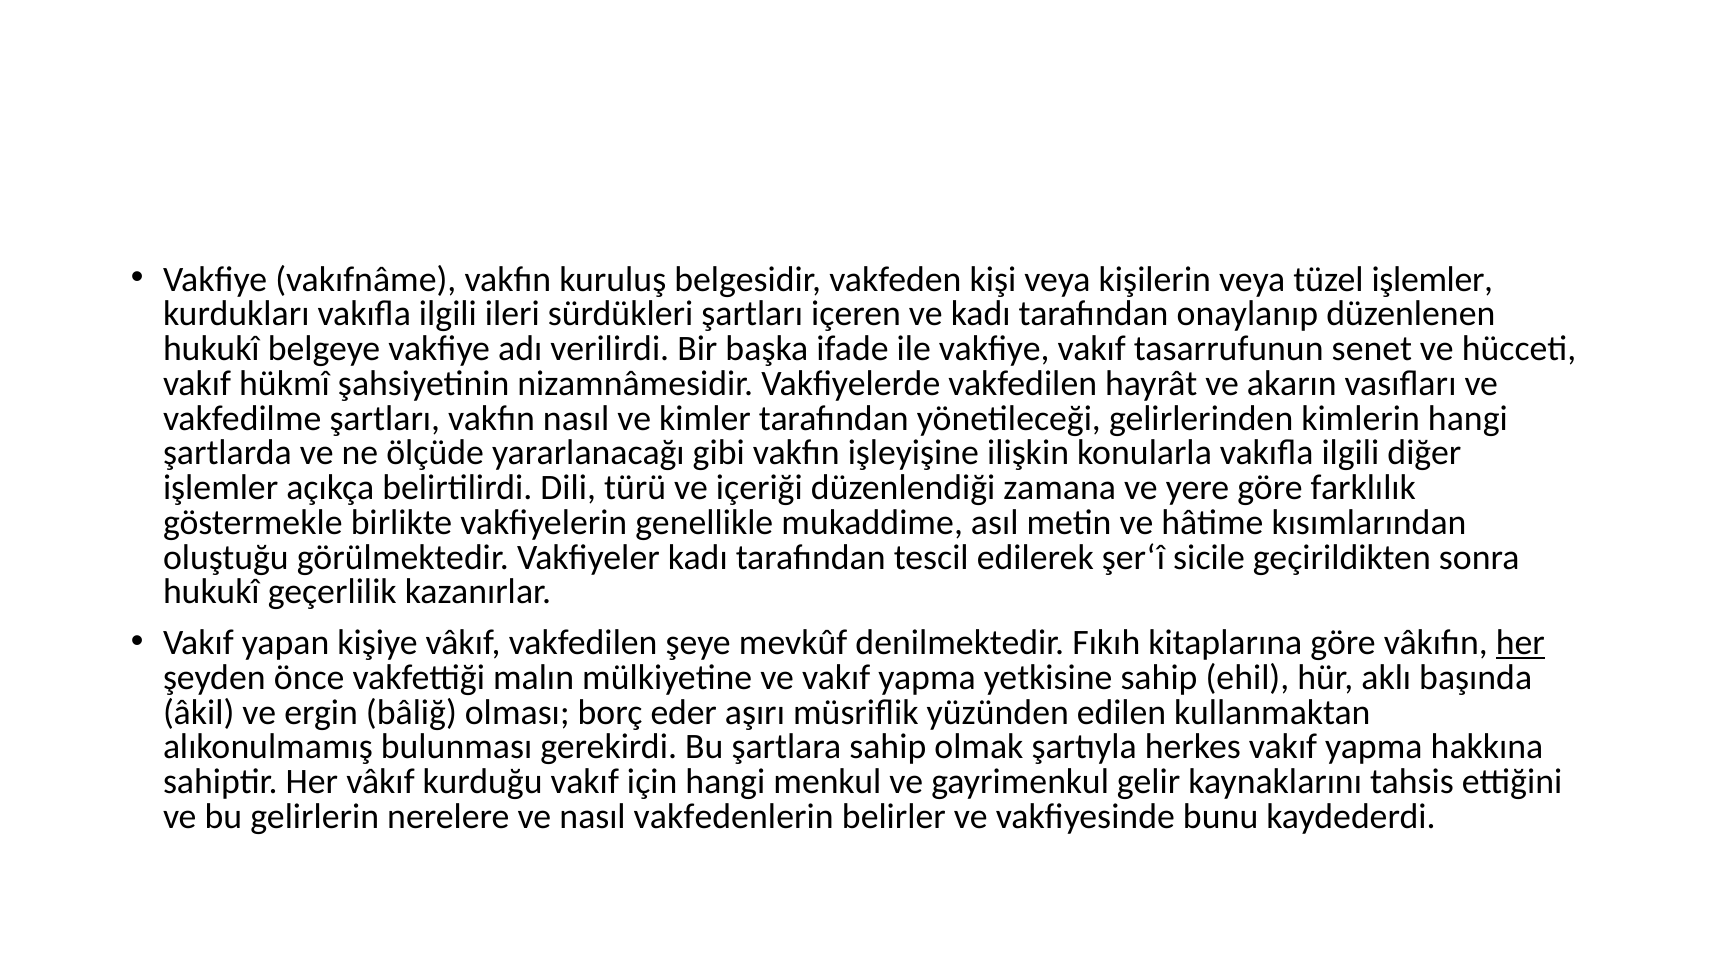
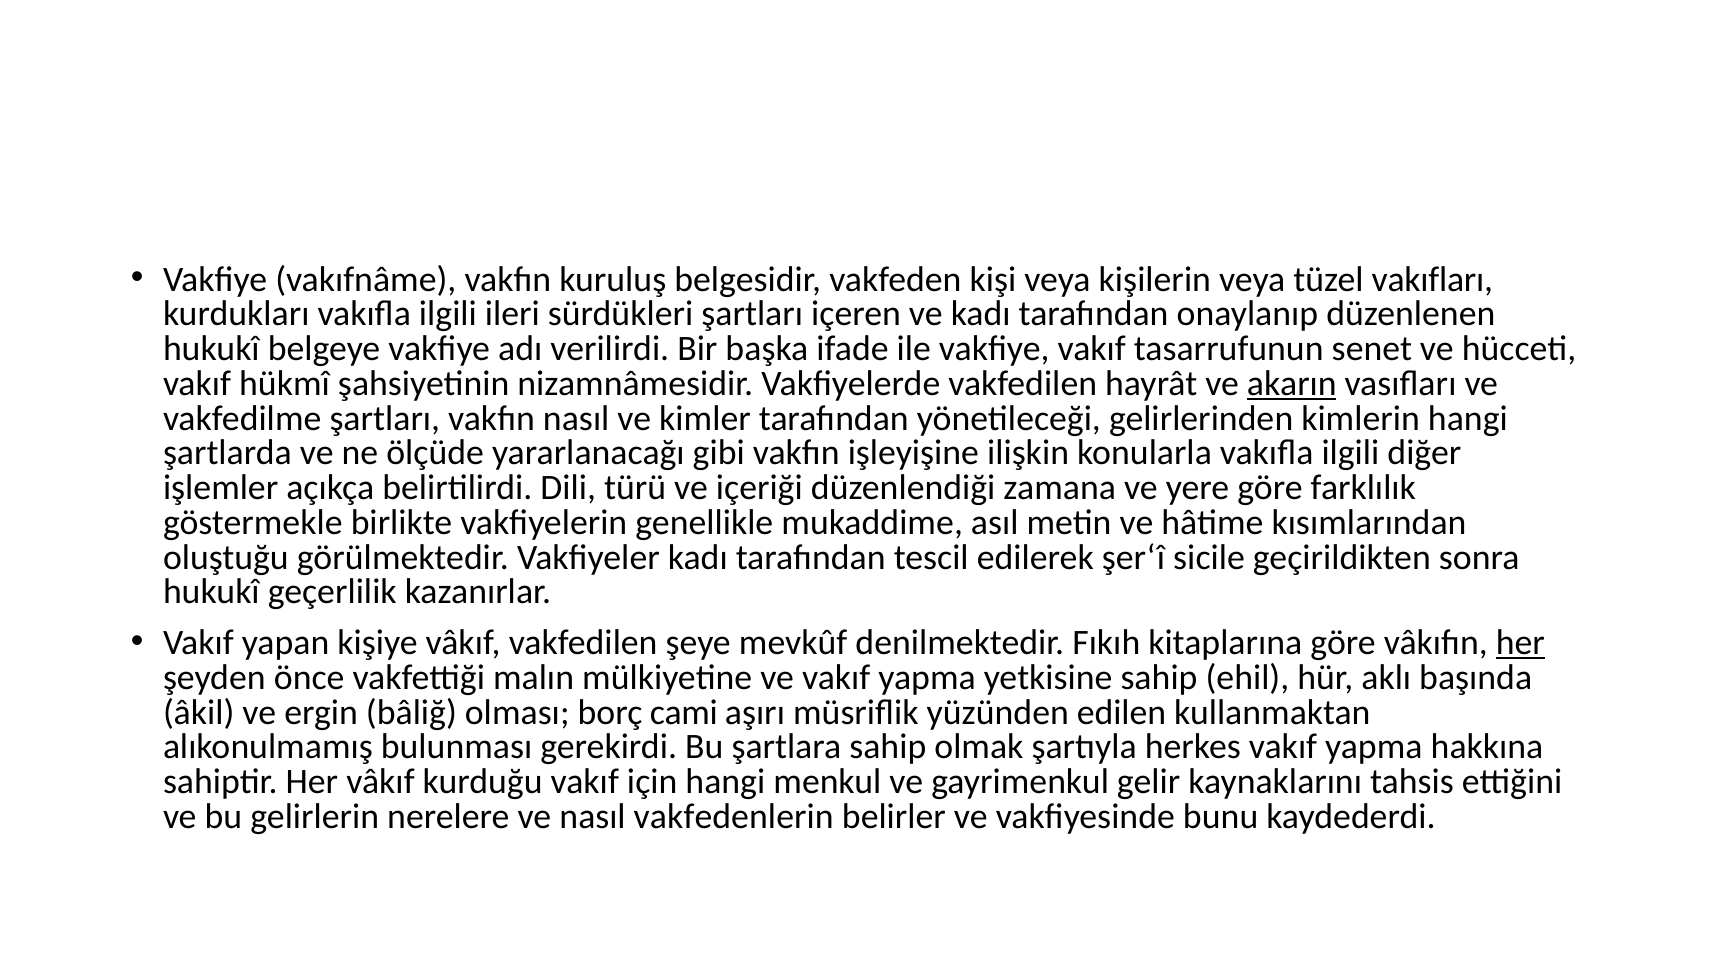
tüzel işlemler: işlemler -> vakıfları (1432, 279)
akarın underline: none -> present (1292, 384)
eder: eder -> cami (684, 713)
